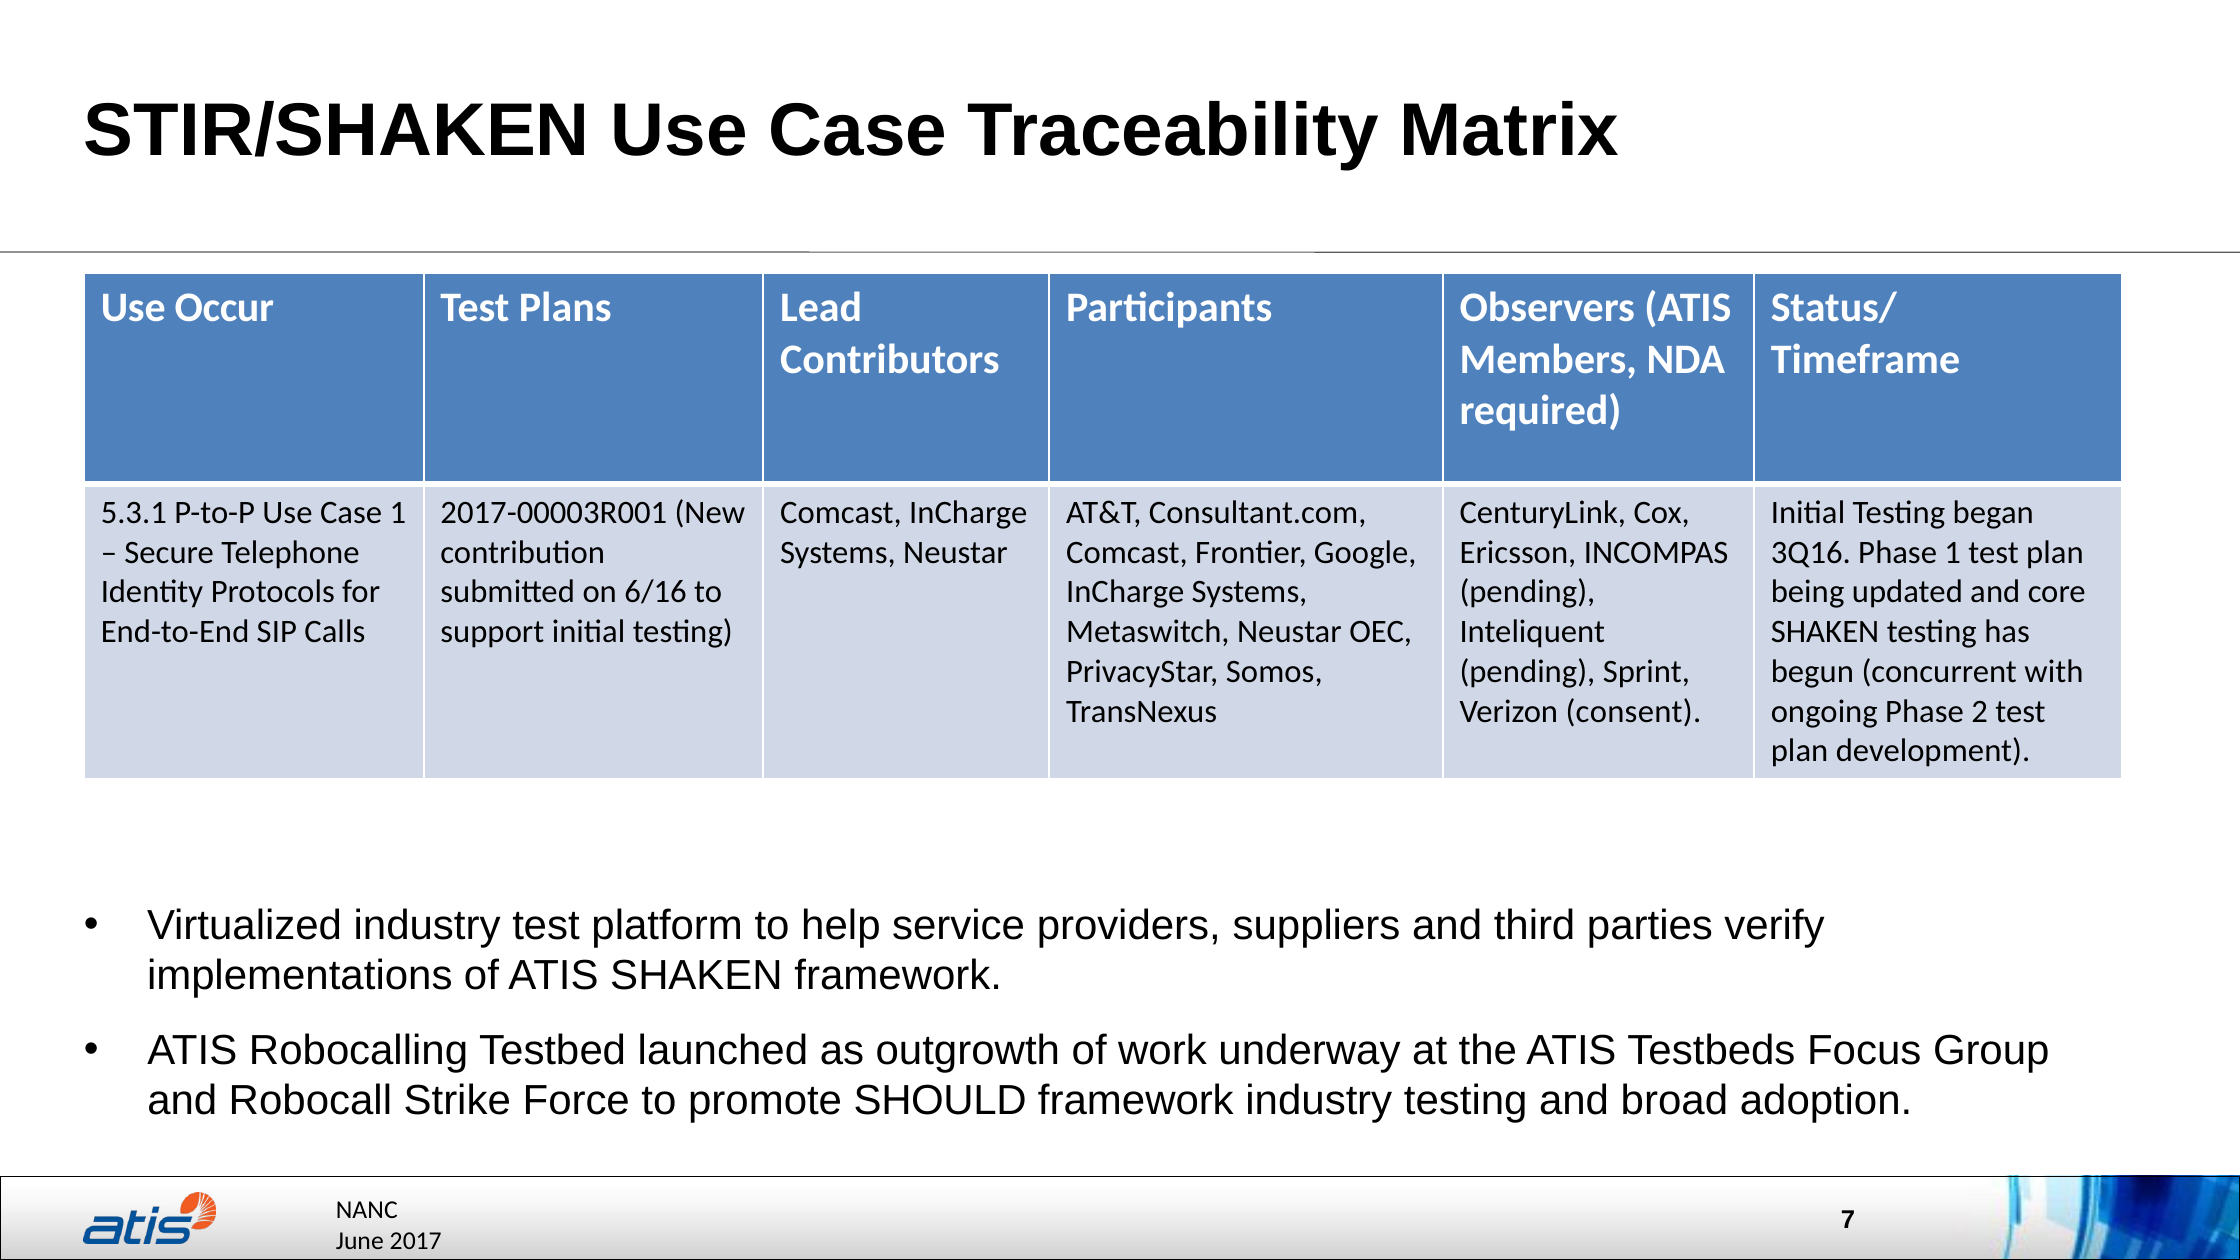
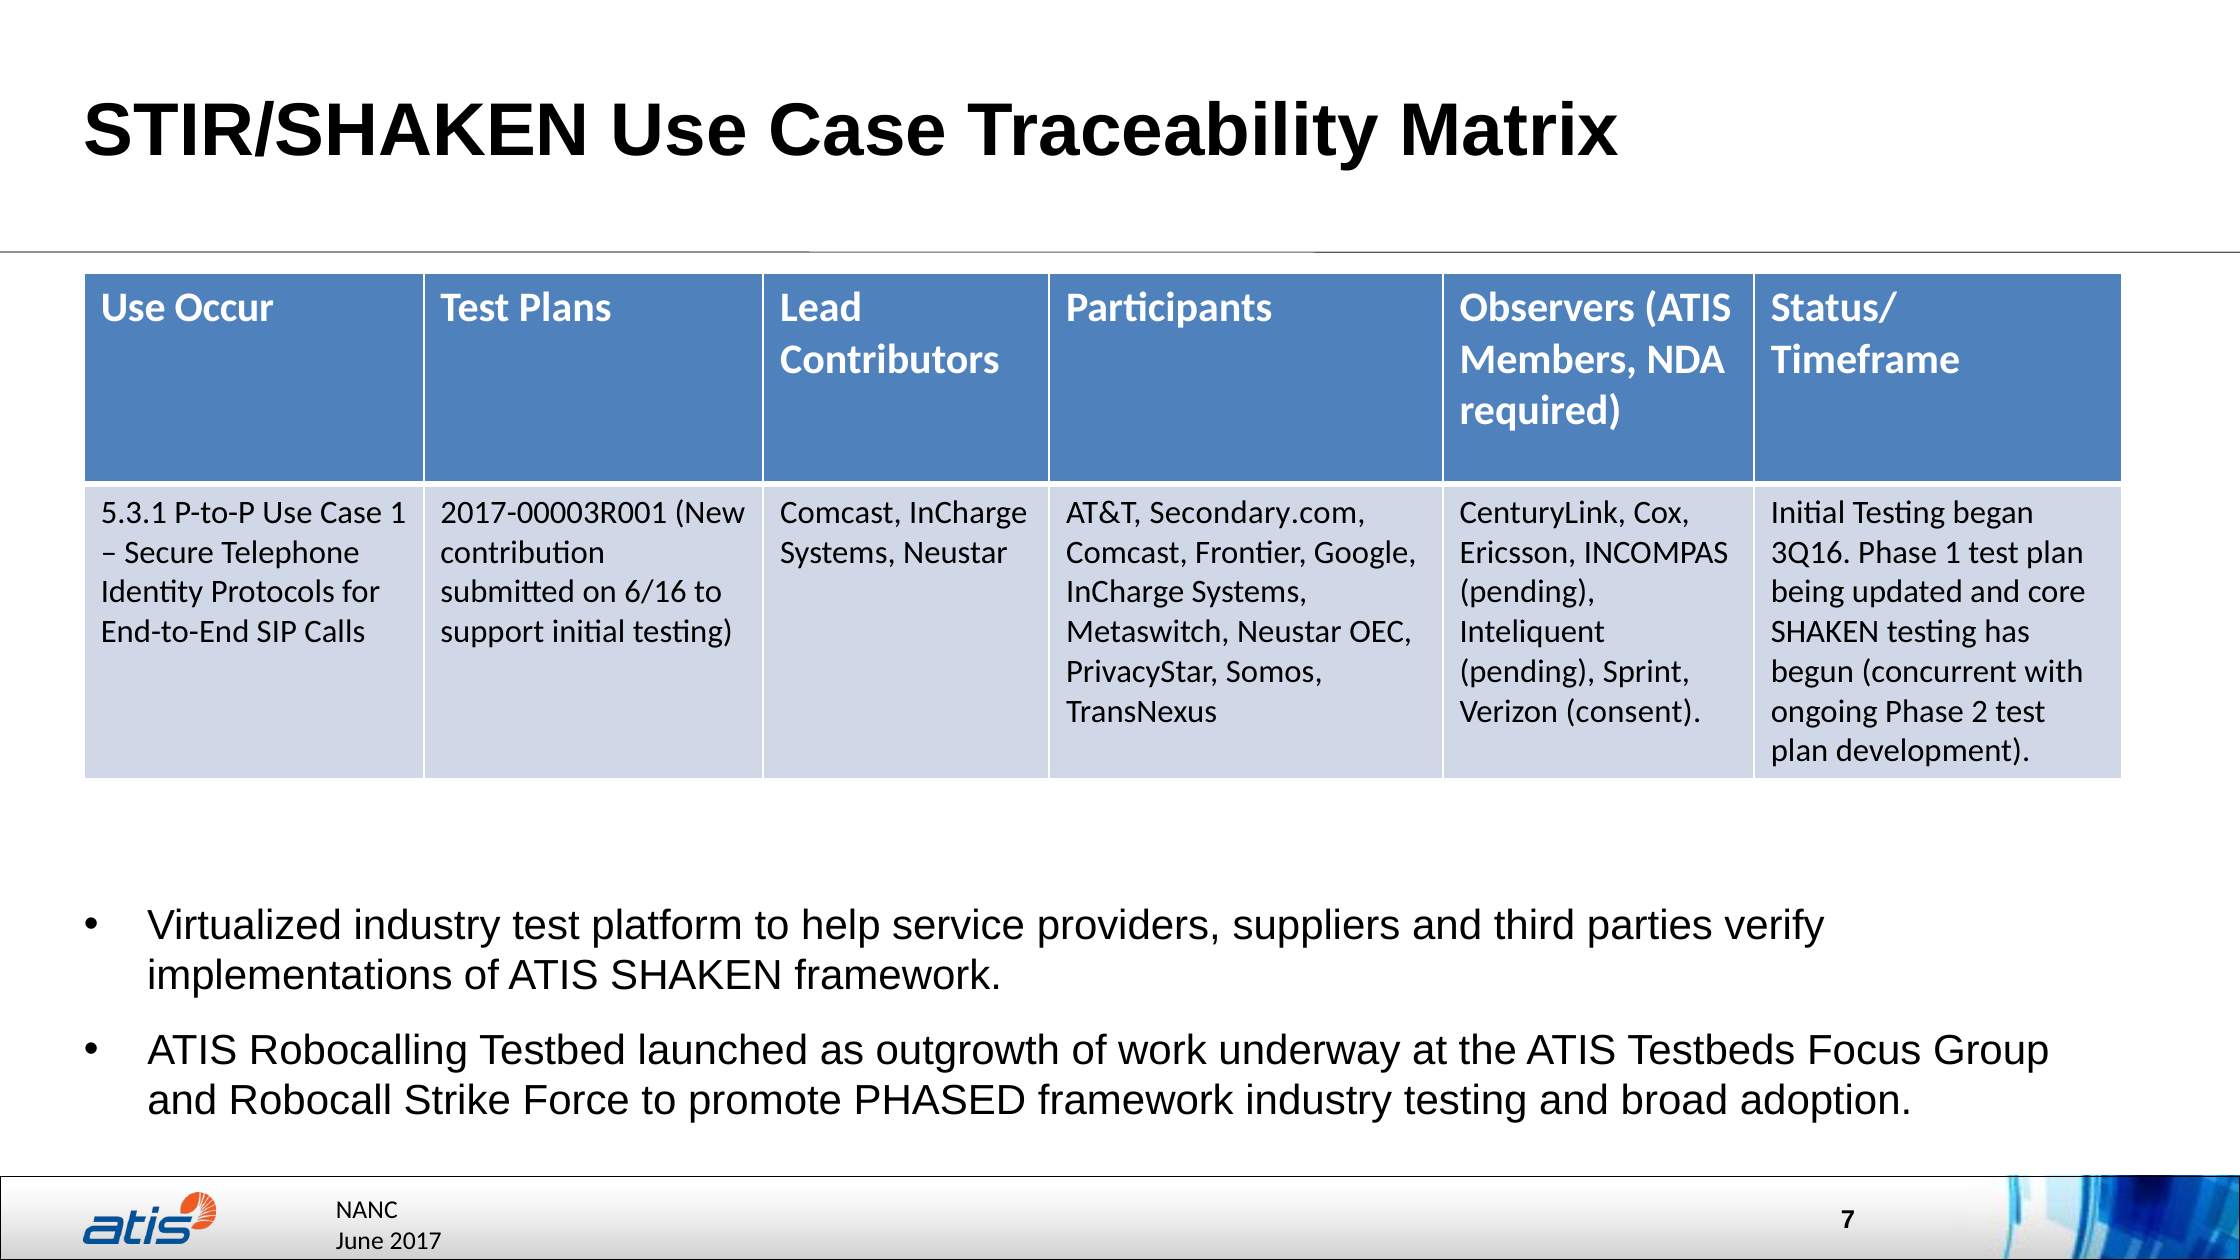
Consultant.com: Consultant.com -> Secondary.com (1258, 513)
SHOULD: SHOULD -> PHASED (940, 1101)
